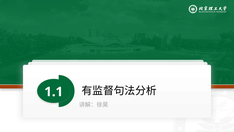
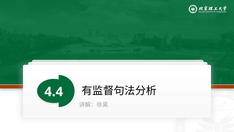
1.1: 1.1 -> 4.4 (54, 92)
